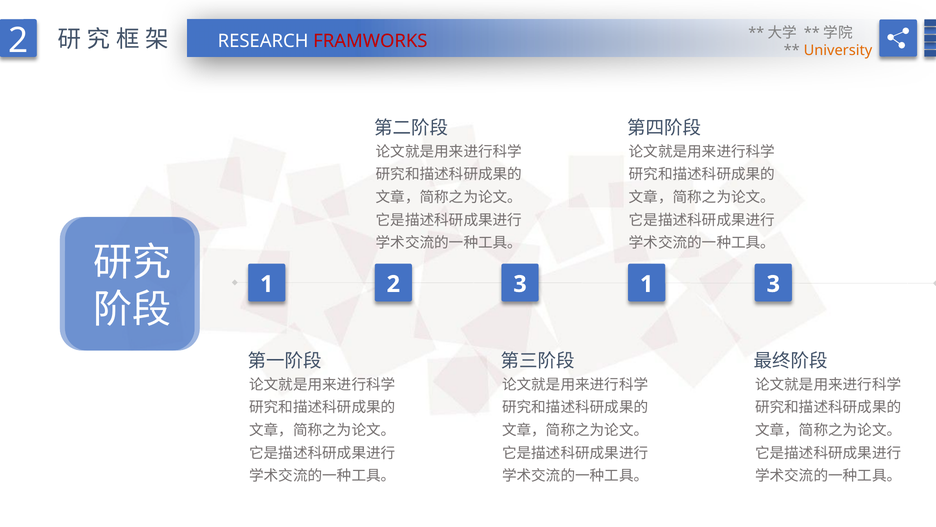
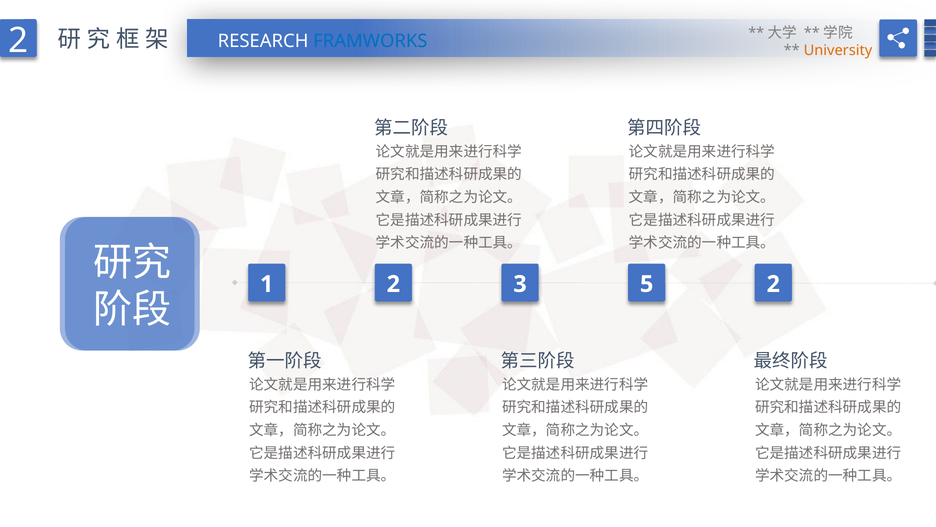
FRAMWORKS colour: red -> blue (370, 41)
1 1: 1 -> 5 (647, 284)
2 3: 3 -> 2 (773, 284)
